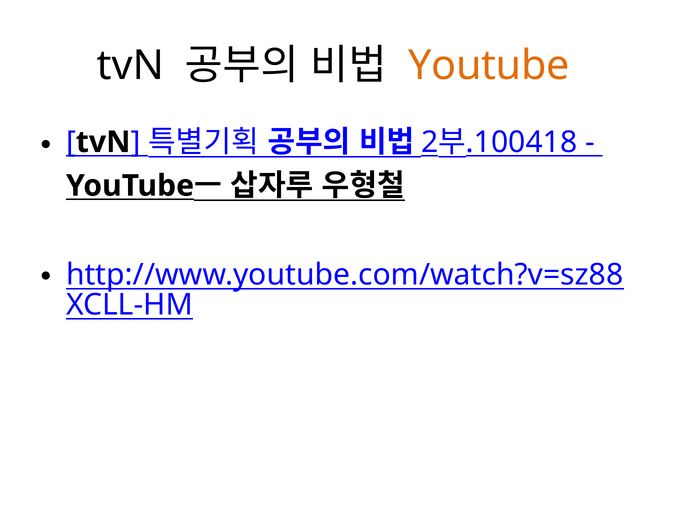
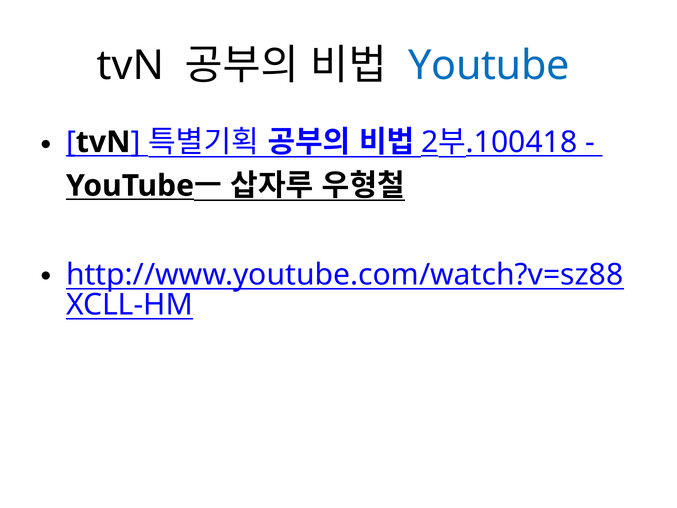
Youtube colour: orange -> blue (489, 66)
